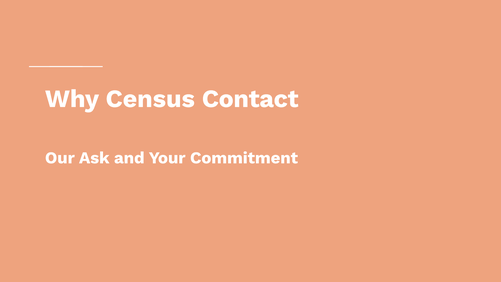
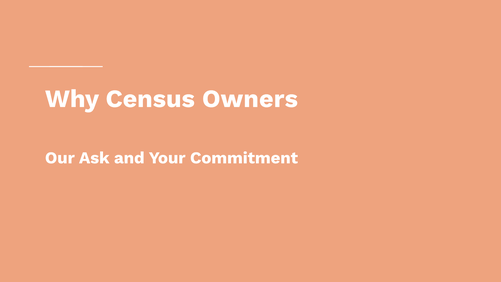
Contact: Contact -> Owners (250, 99)
